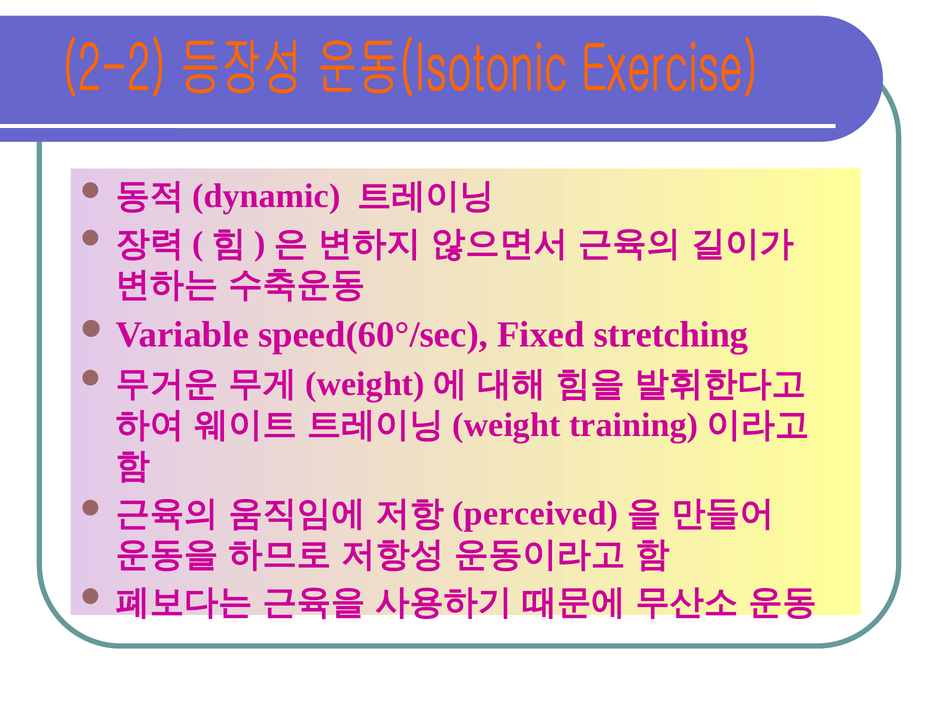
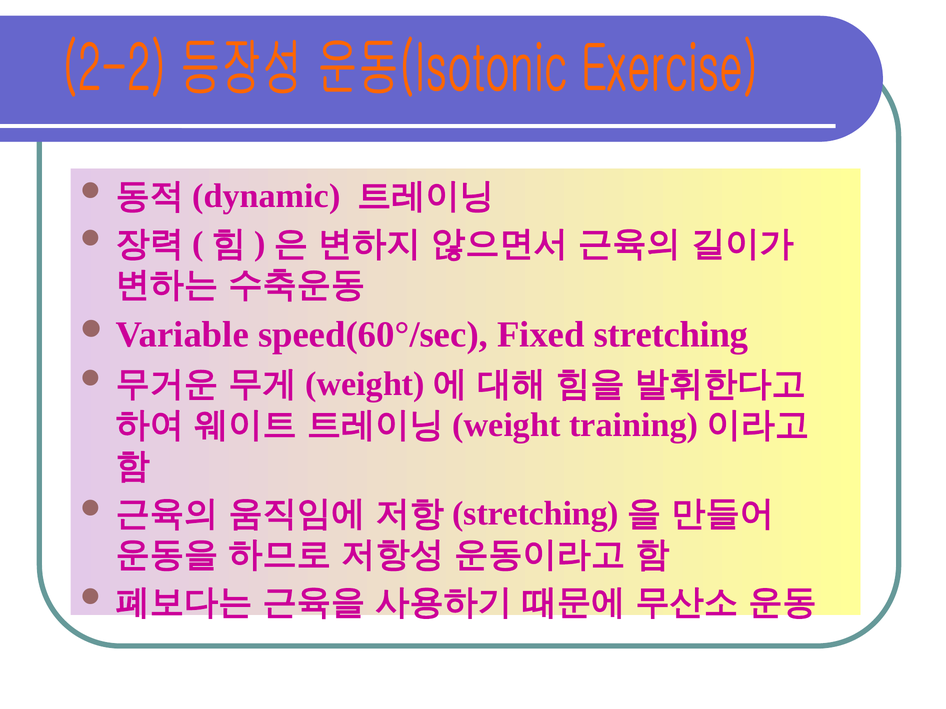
perceived: perceived -> stretching (536, 514)
